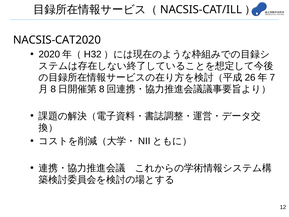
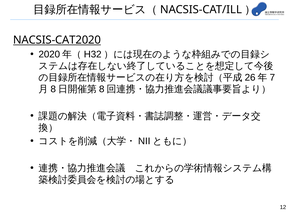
NACSIS-CAT2020 underline: none -> present (57, 40)
